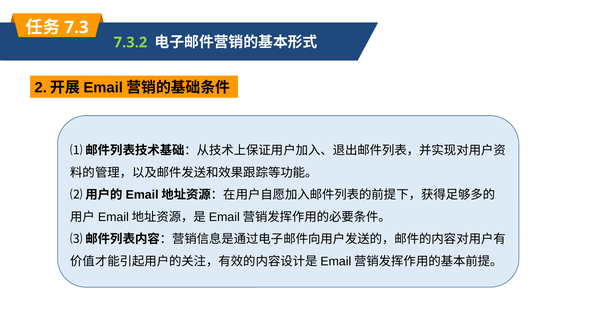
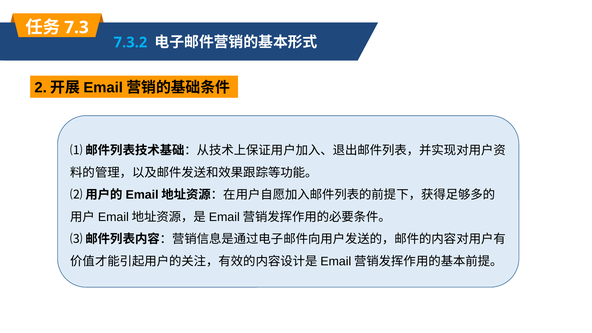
7.3.2 colour: light green -> light blue (130, 42)
